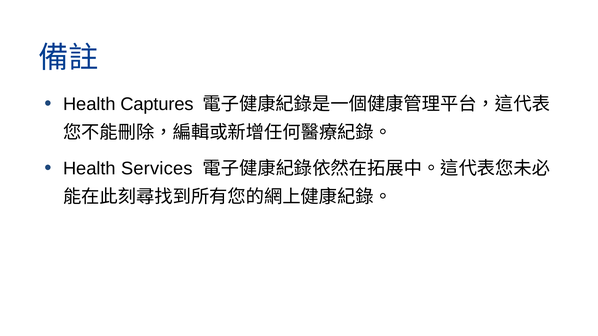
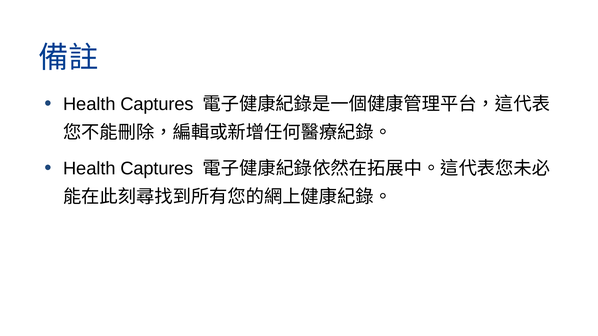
Services: Services -> Captures (157, 169)
